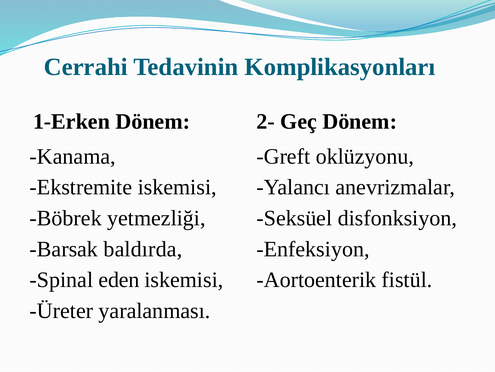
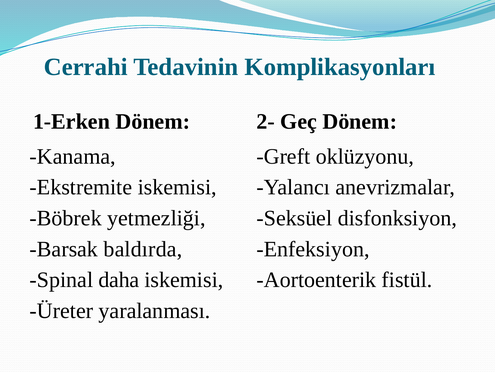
eden: eden -> daha (119, 279)
